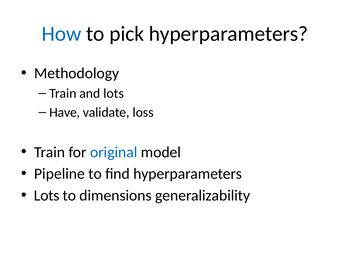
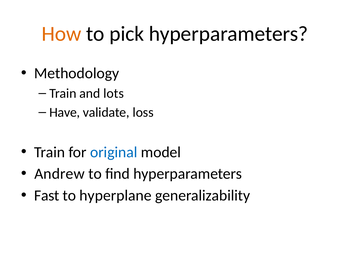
How colour: blue -> orange (61, 34)
Pipeline: Pipeline -> Andrew (59, 174)
Lots: Lots -> Fast (47, 196)
dimensions: dimensions -> hyperplane (116, 196)
